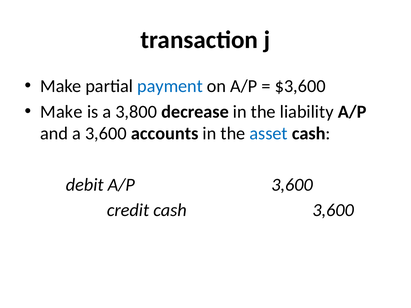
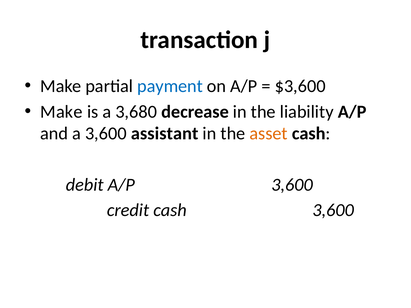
3,800: 3,800 -> 3,680 (136, 112)
accounts: accounts -> assistant (165, 134)
asset colour: blue -> orange (269, 134)
